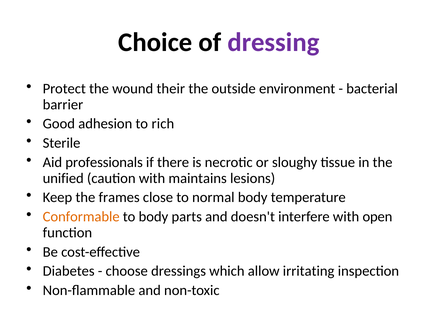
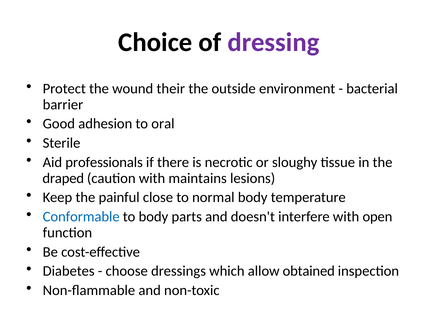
rich: rich -> oral (163, 124)
unified: unified -> draped (63, 178)
frames: frames -> painful (119, 197)
Conformable colour: orange -> blue (81, 216)
irritating: irritating -> obtained (309, 271)
